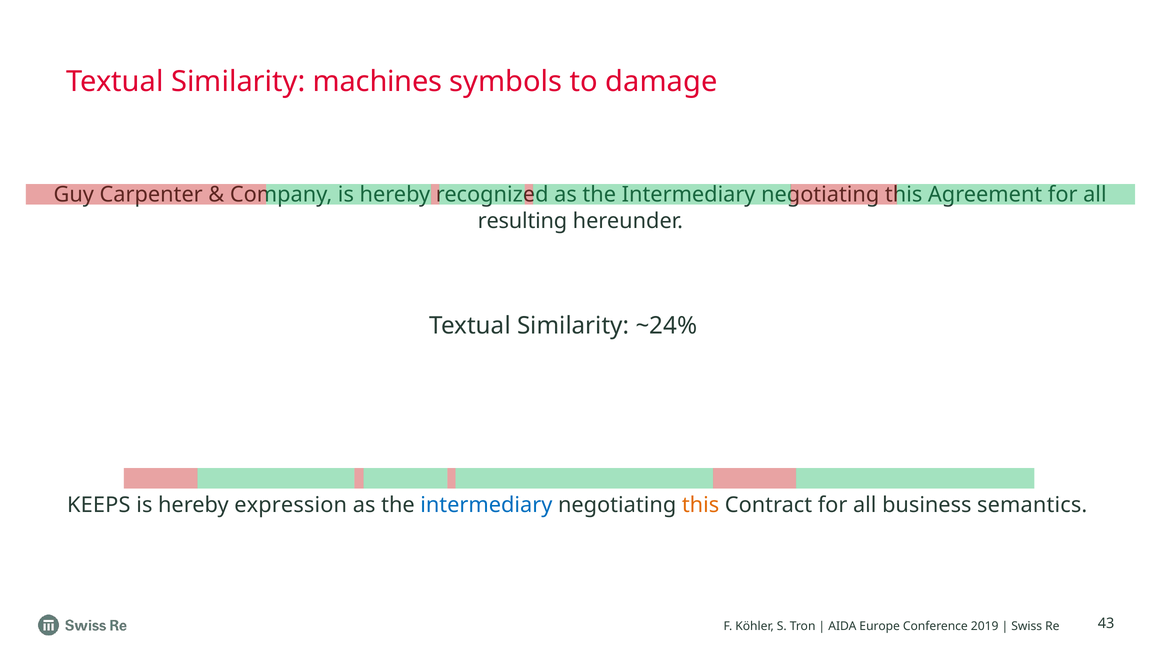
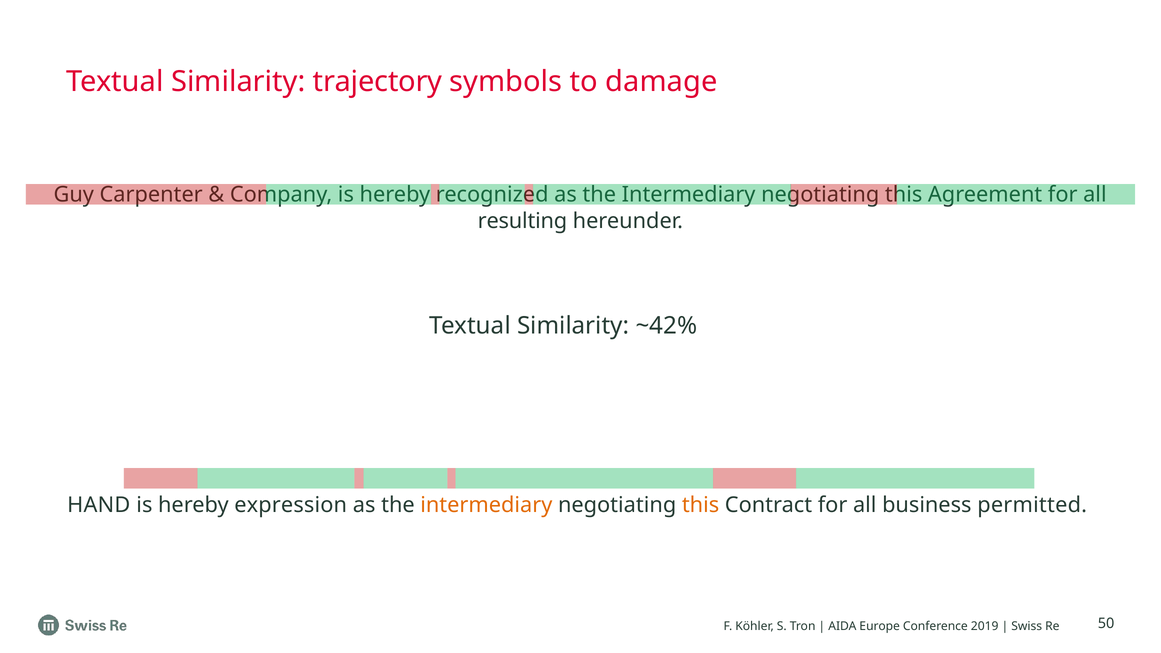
machines: machines -> trajectory (378, 81)
~24%: ~24% -> ~42% (666, 326)
KEEPS: KEEPS -> HAND (99, 505)
intermediary colour: blue -> orange (486, 505)
semantics: semantics -> permitted (1032, 505)
43: 43 -> 50 (1106, 624)
